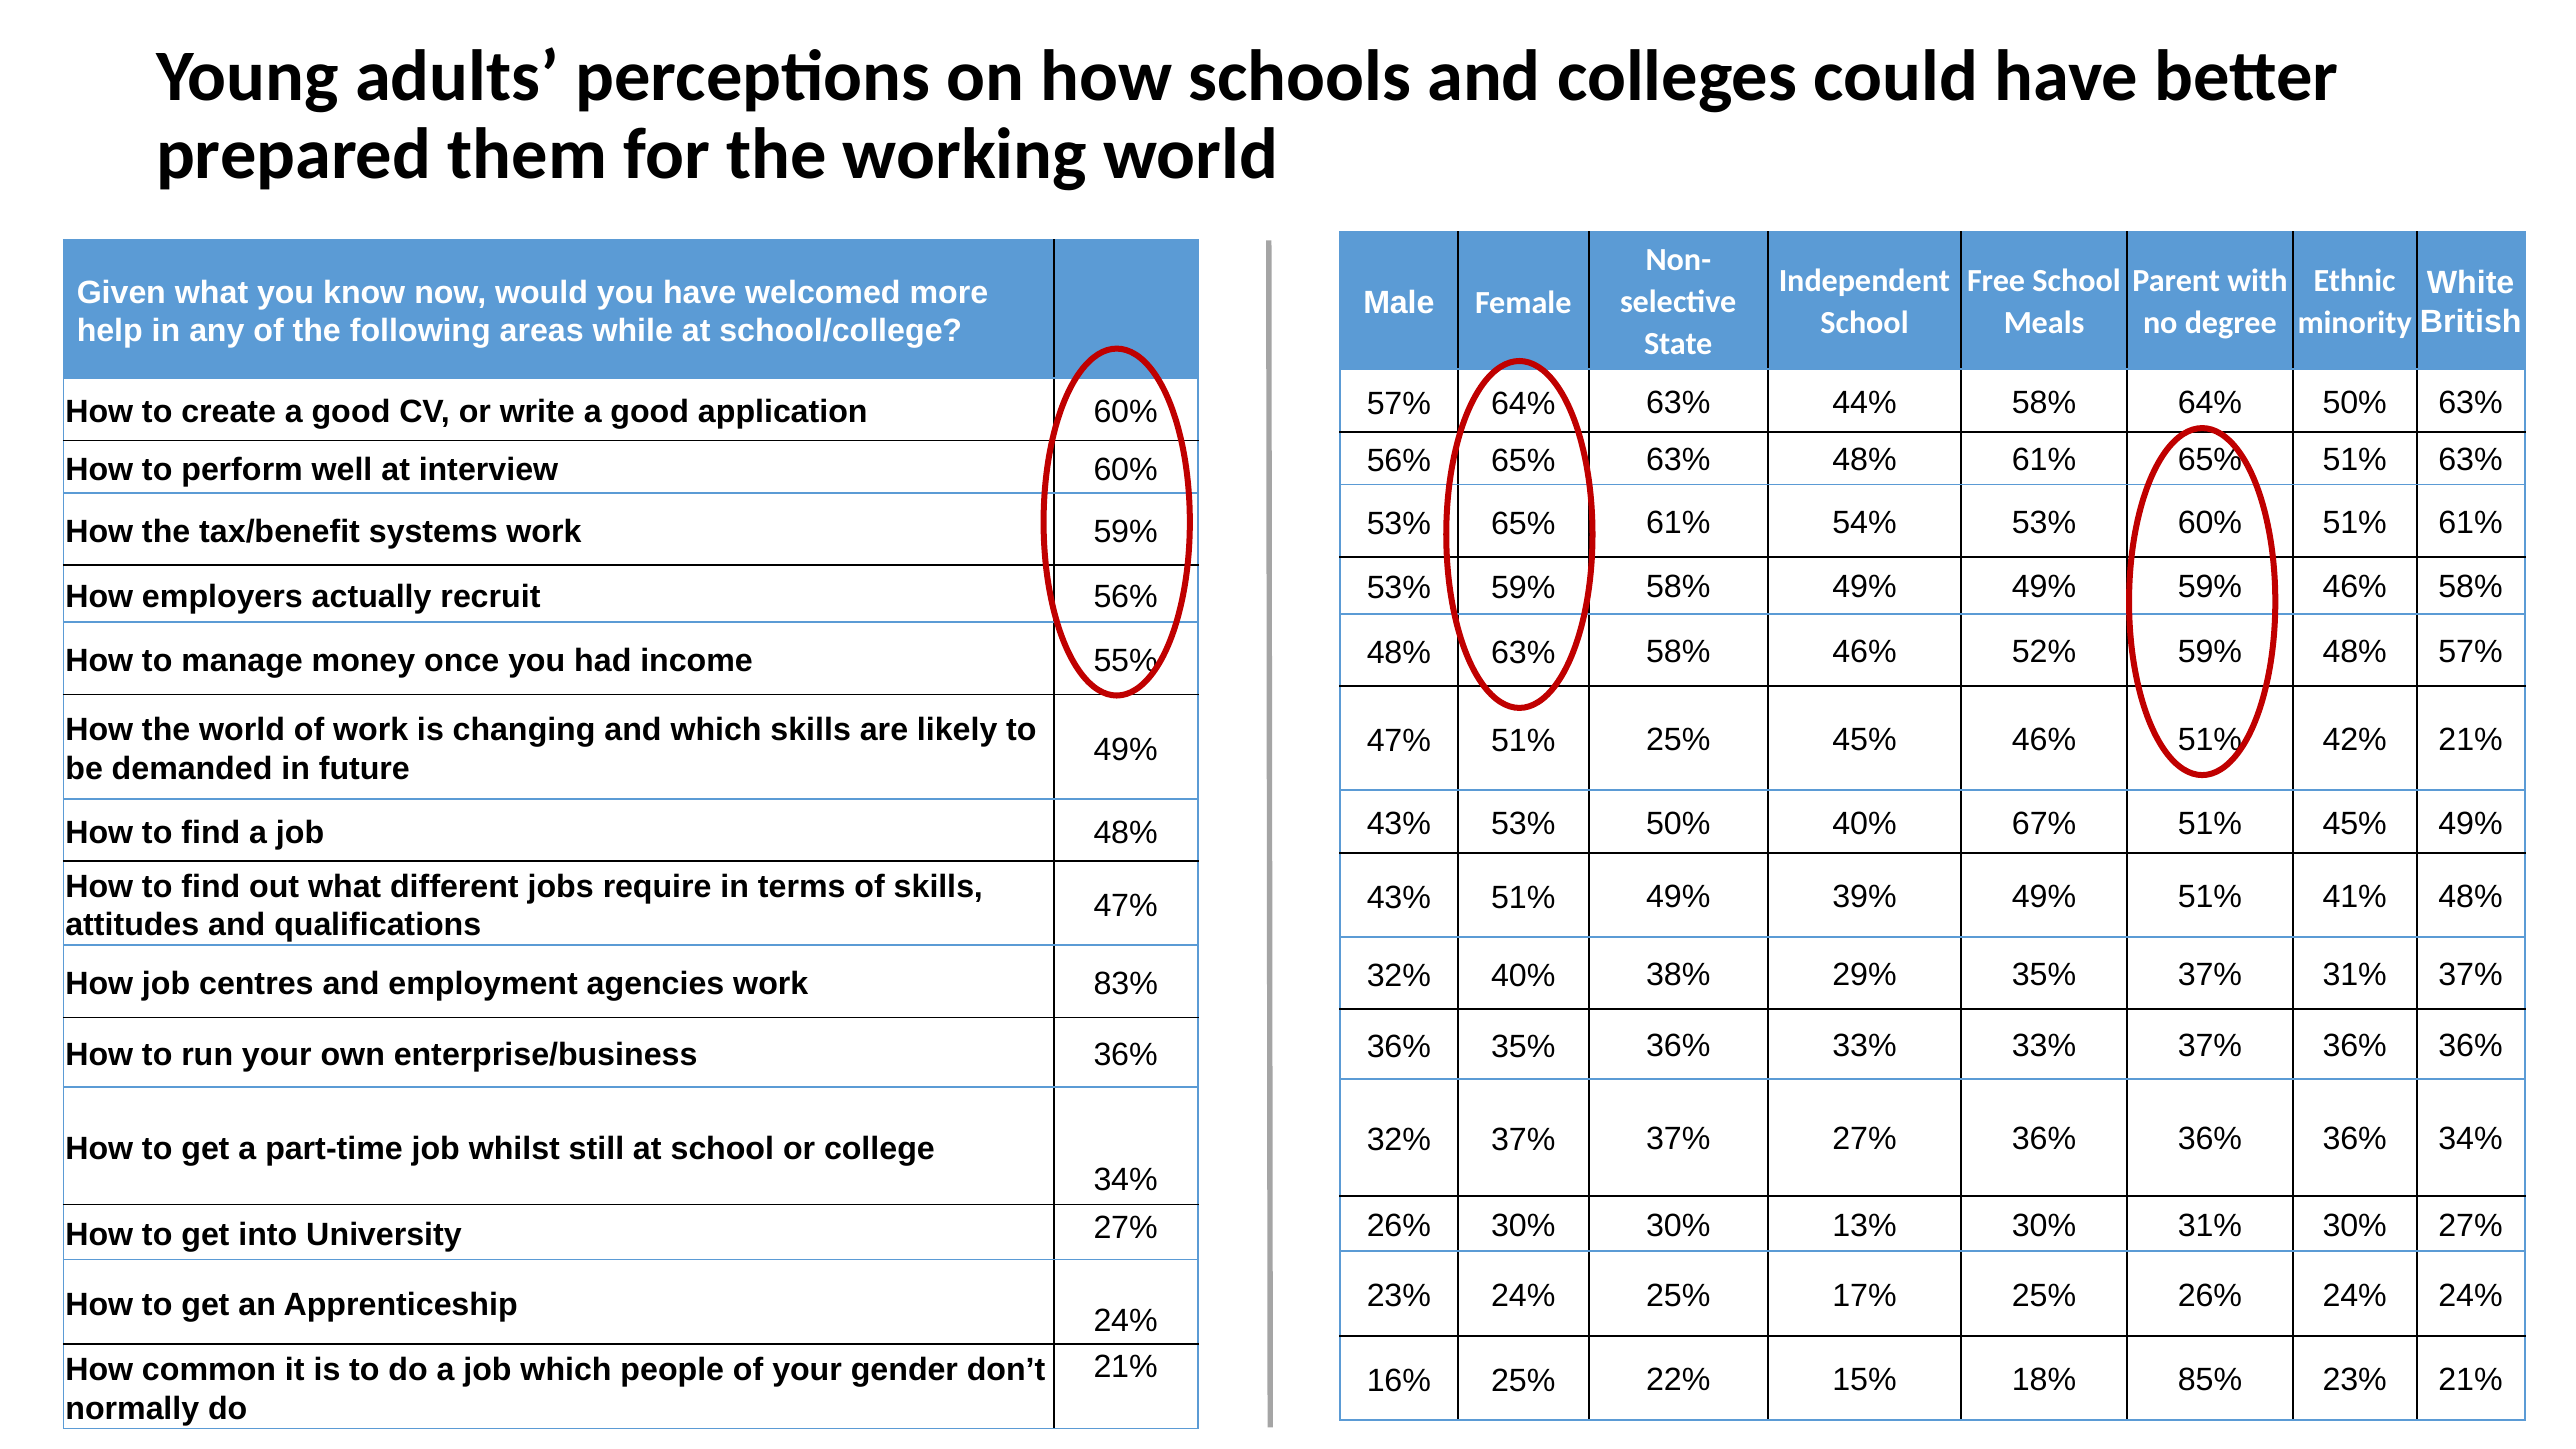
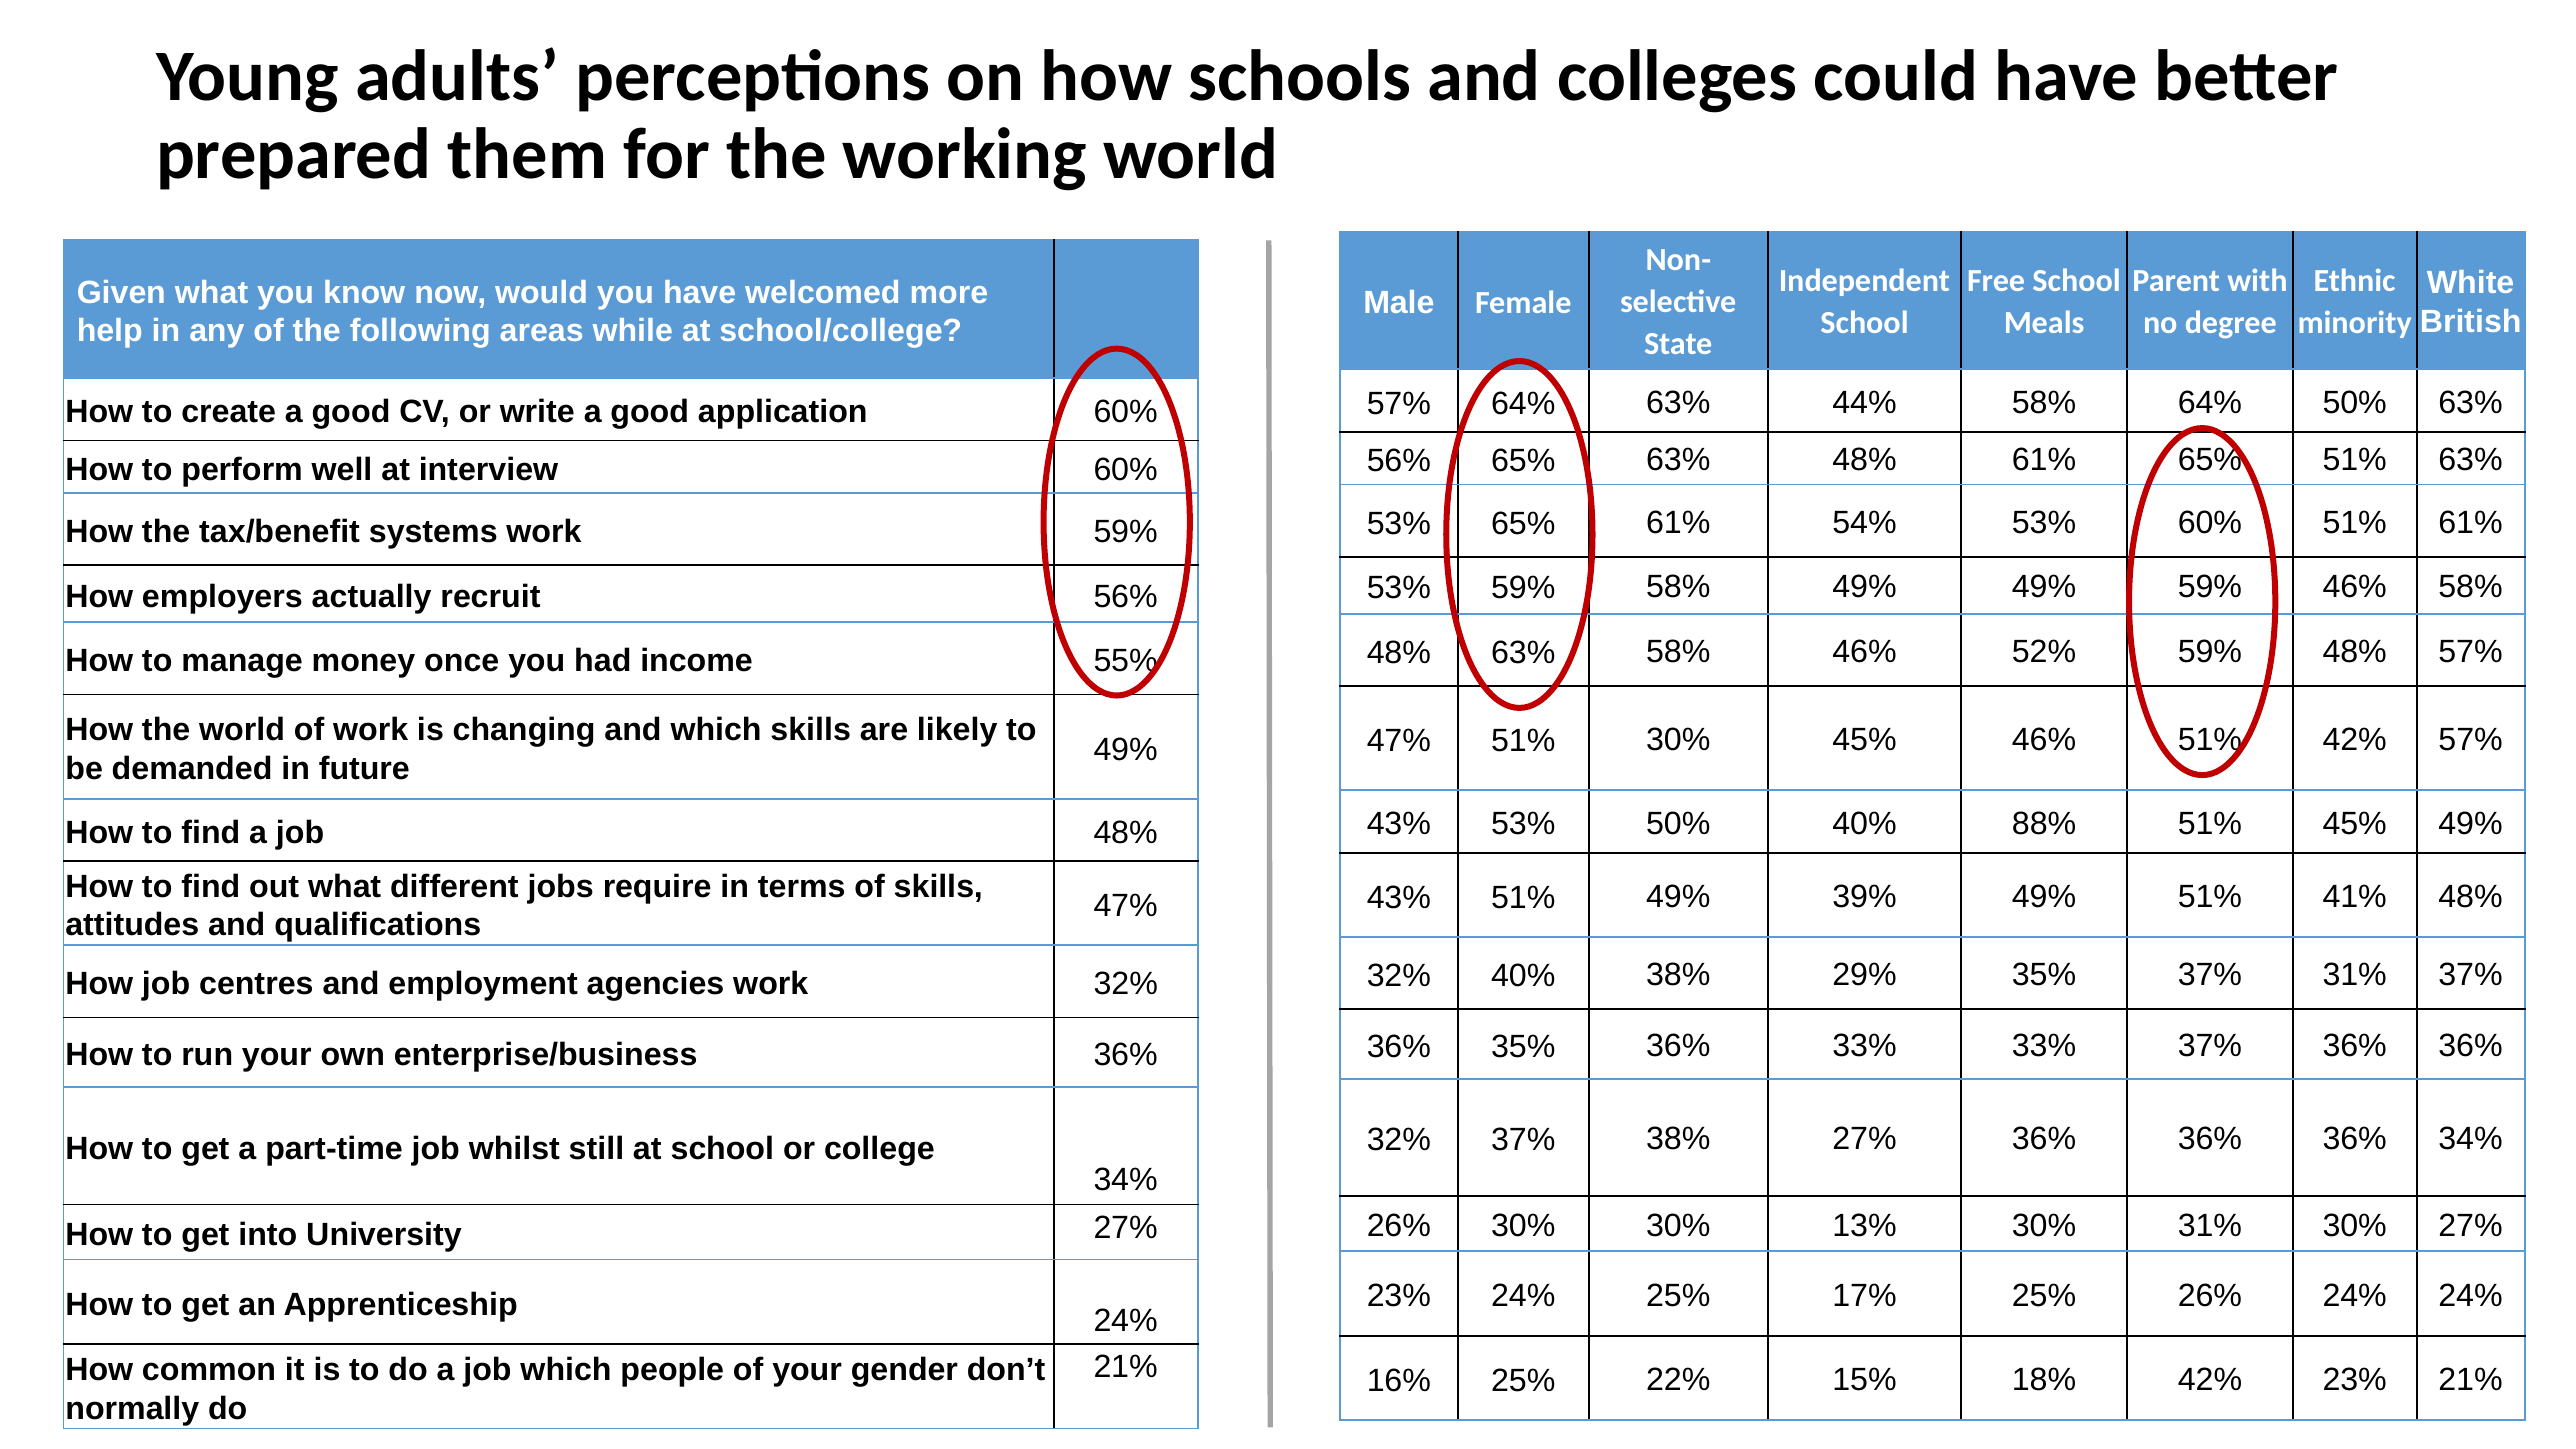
51% 25%: 25% -> 30% (1678, 740)
42% 21%: 21% -> 57% (2471, 740)
67%: 67% -> 88% (2044, 823)
work 83%: 83% -> 32% (1126, 984)
37% 37%: 37% -> 38% (1678, 1139)
18% 85%: 85% -> 42% (2210, 1380)
